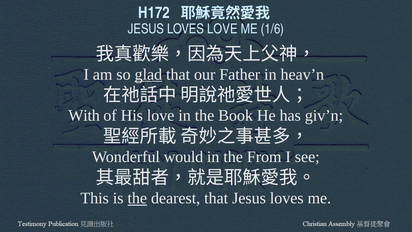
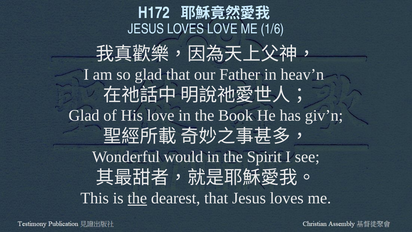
glad underline: present -> none (148, 74)
With: With -> Glad (84, 116)
From: From -> Spirit (264, 157)
